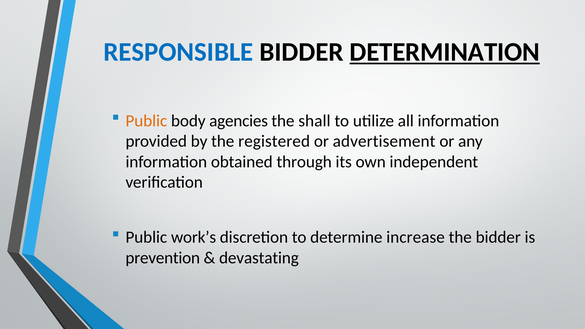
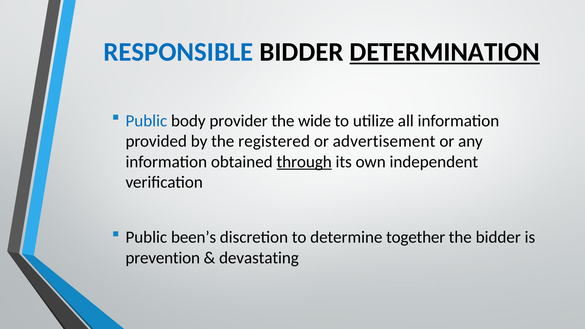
Public colour: orange -> blue (146, 121)
agencies: agencies -> provider (239, 121)
shall: shall -> wide (315, 121)
through underline: none -> present (304, 162)
work’s: work’s -> been’s (194, 237)
increase: increase -> together (416, 237)
